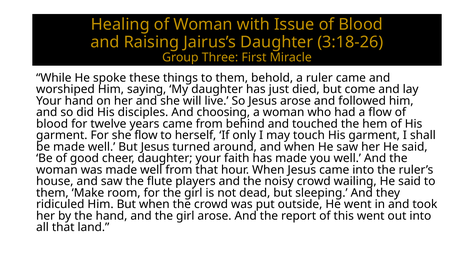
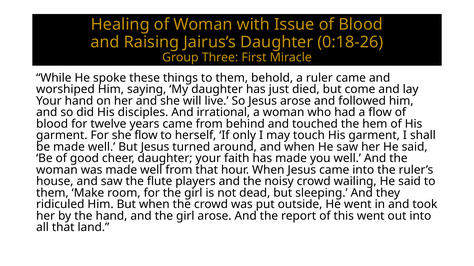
3:18-26: 3:18-26 -> 0:18-26 (350, 42)
choosing: choosing -> irrational (223, 113)
